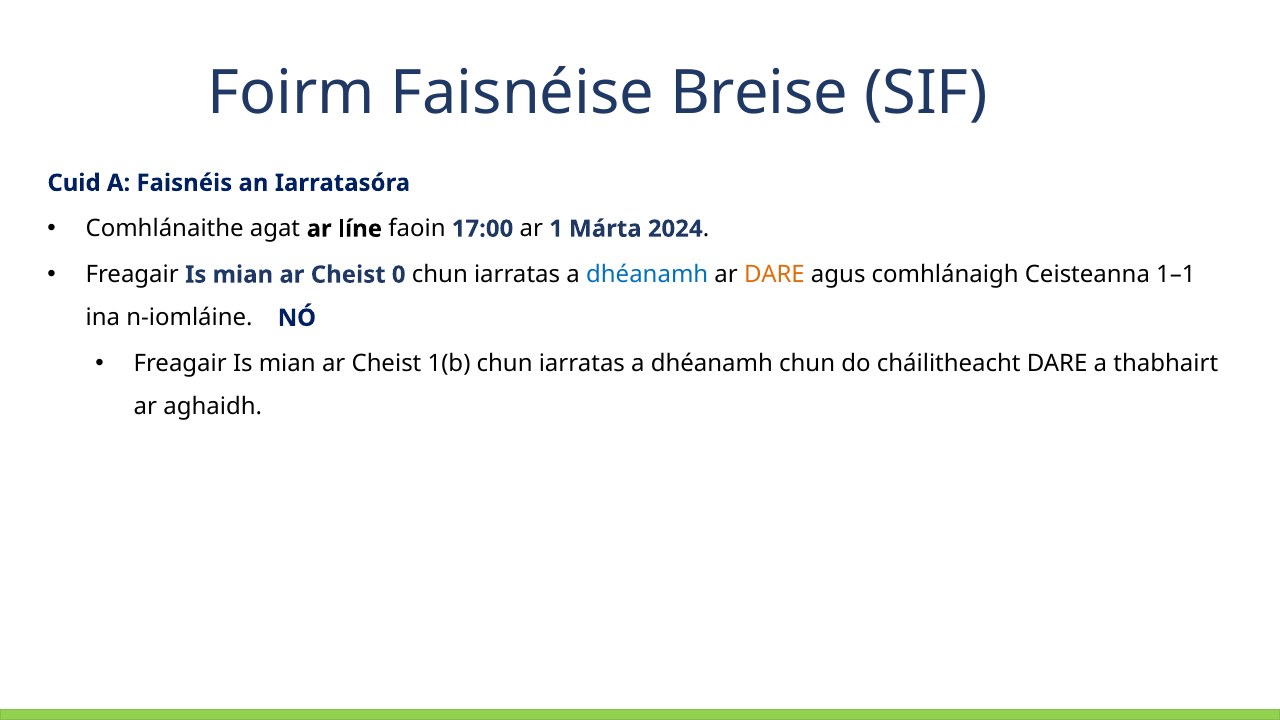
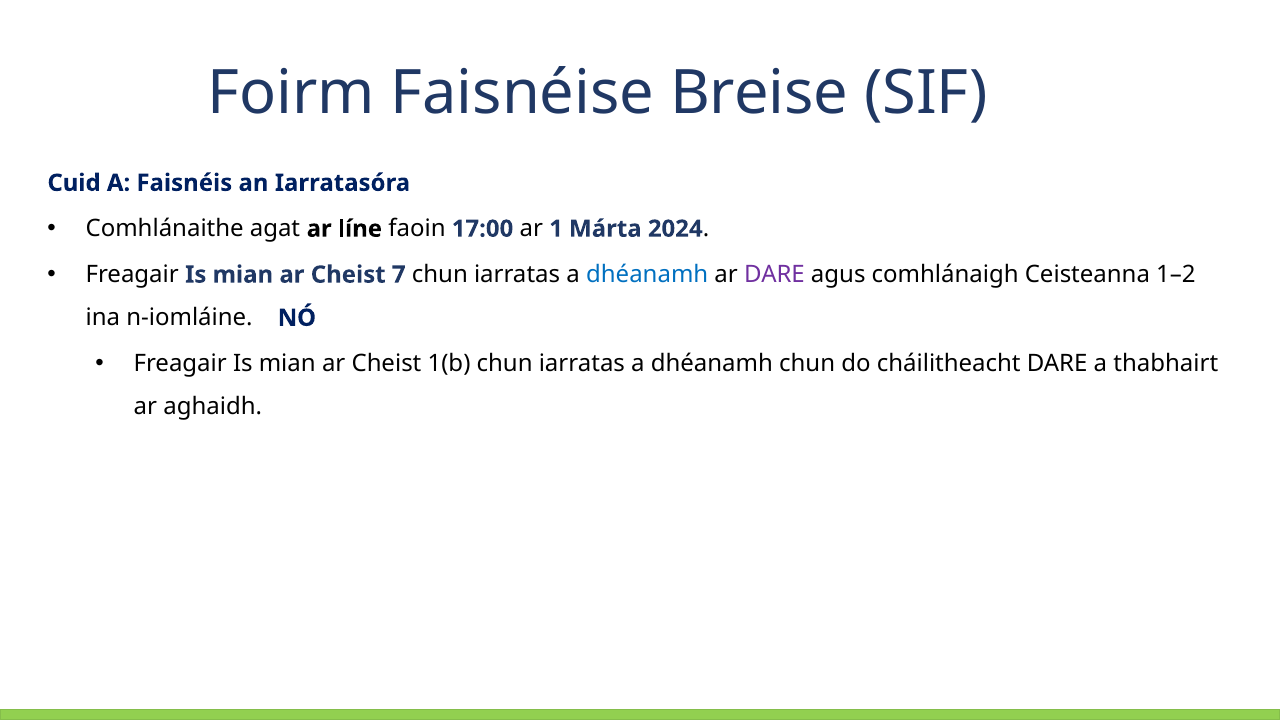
0: 0 -> 7 (399, 275)
DARE colour: orange -> purple (774, 275)
1–1: 1–1 -> 1–2 (1176, 275)
